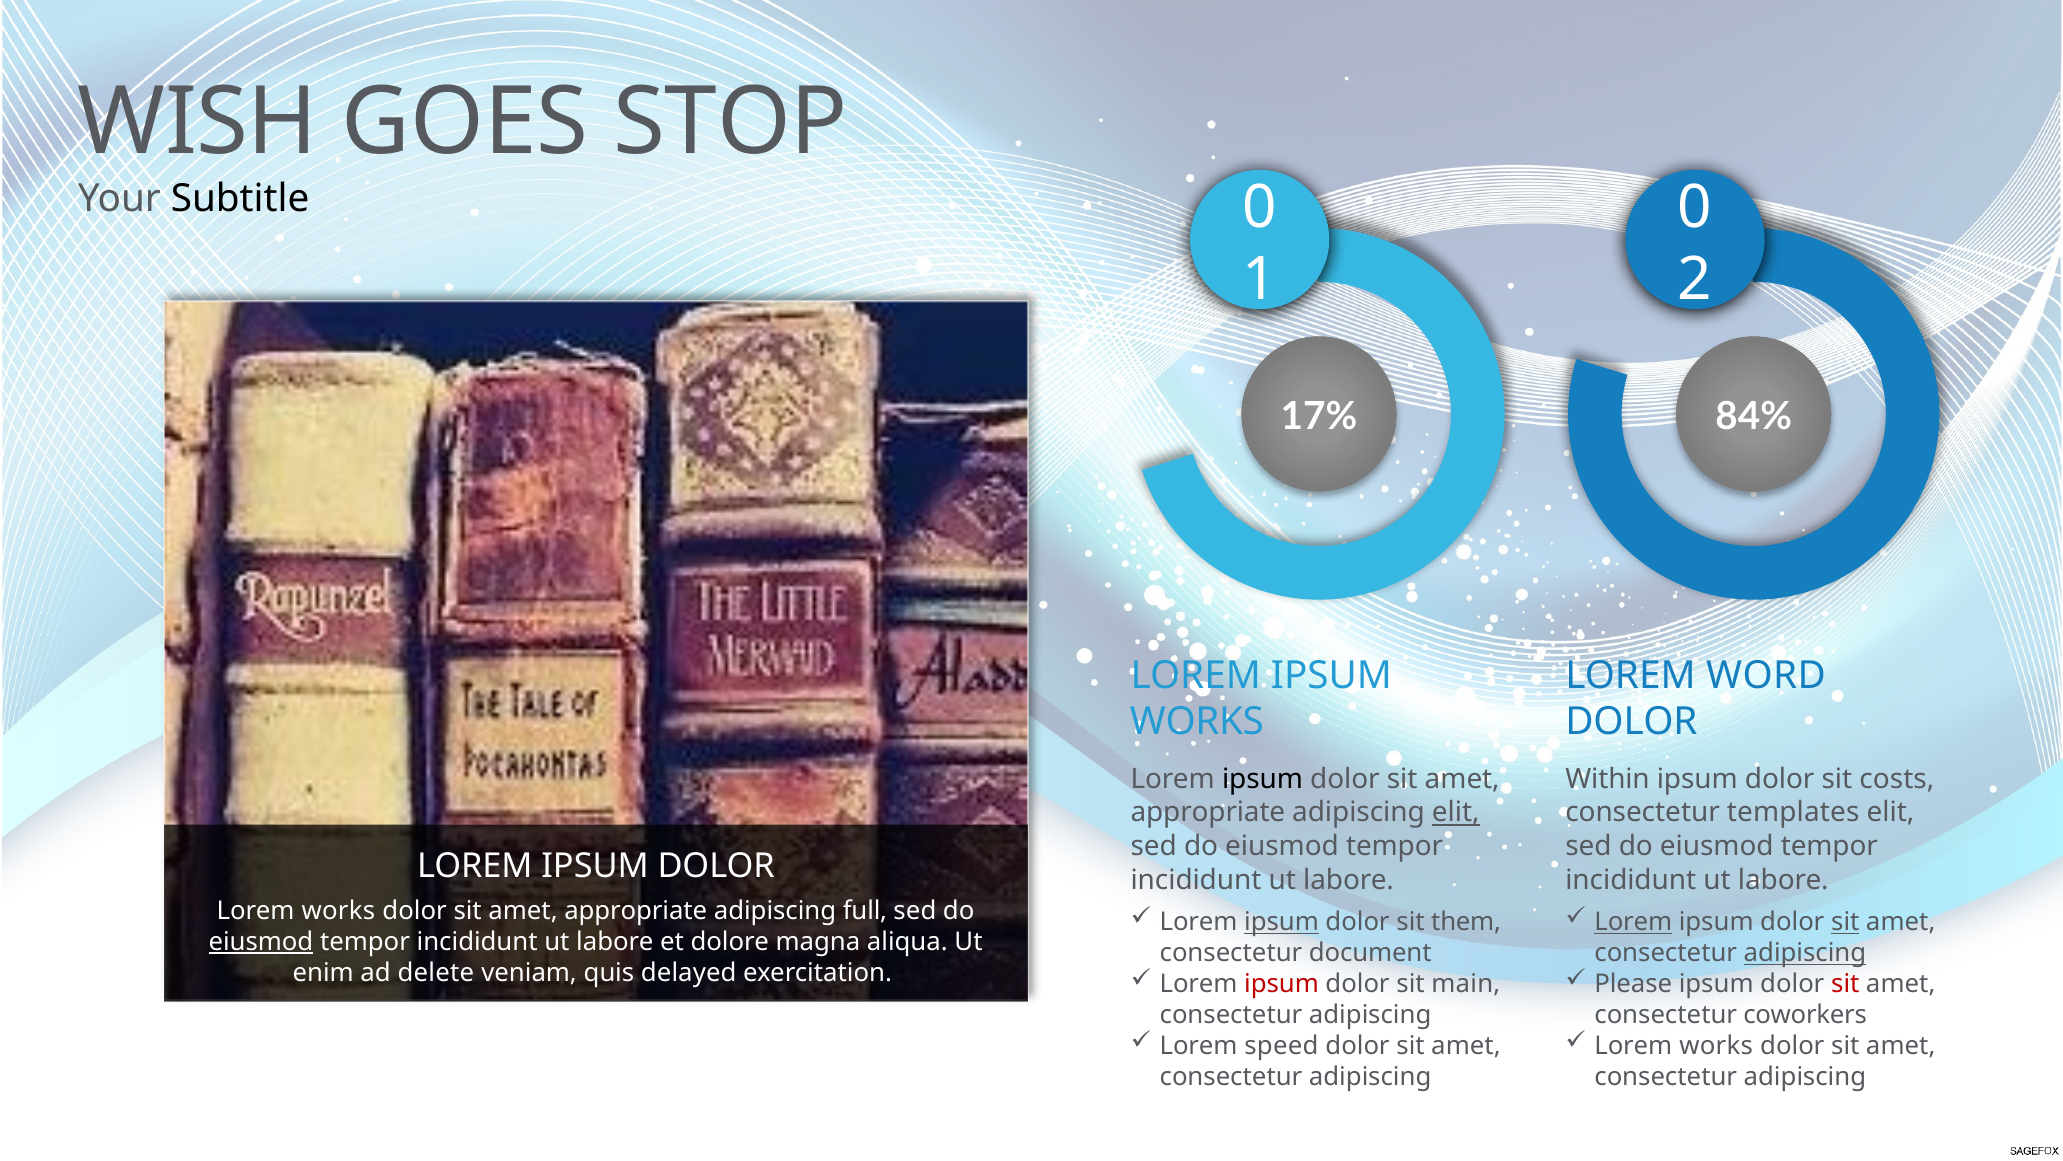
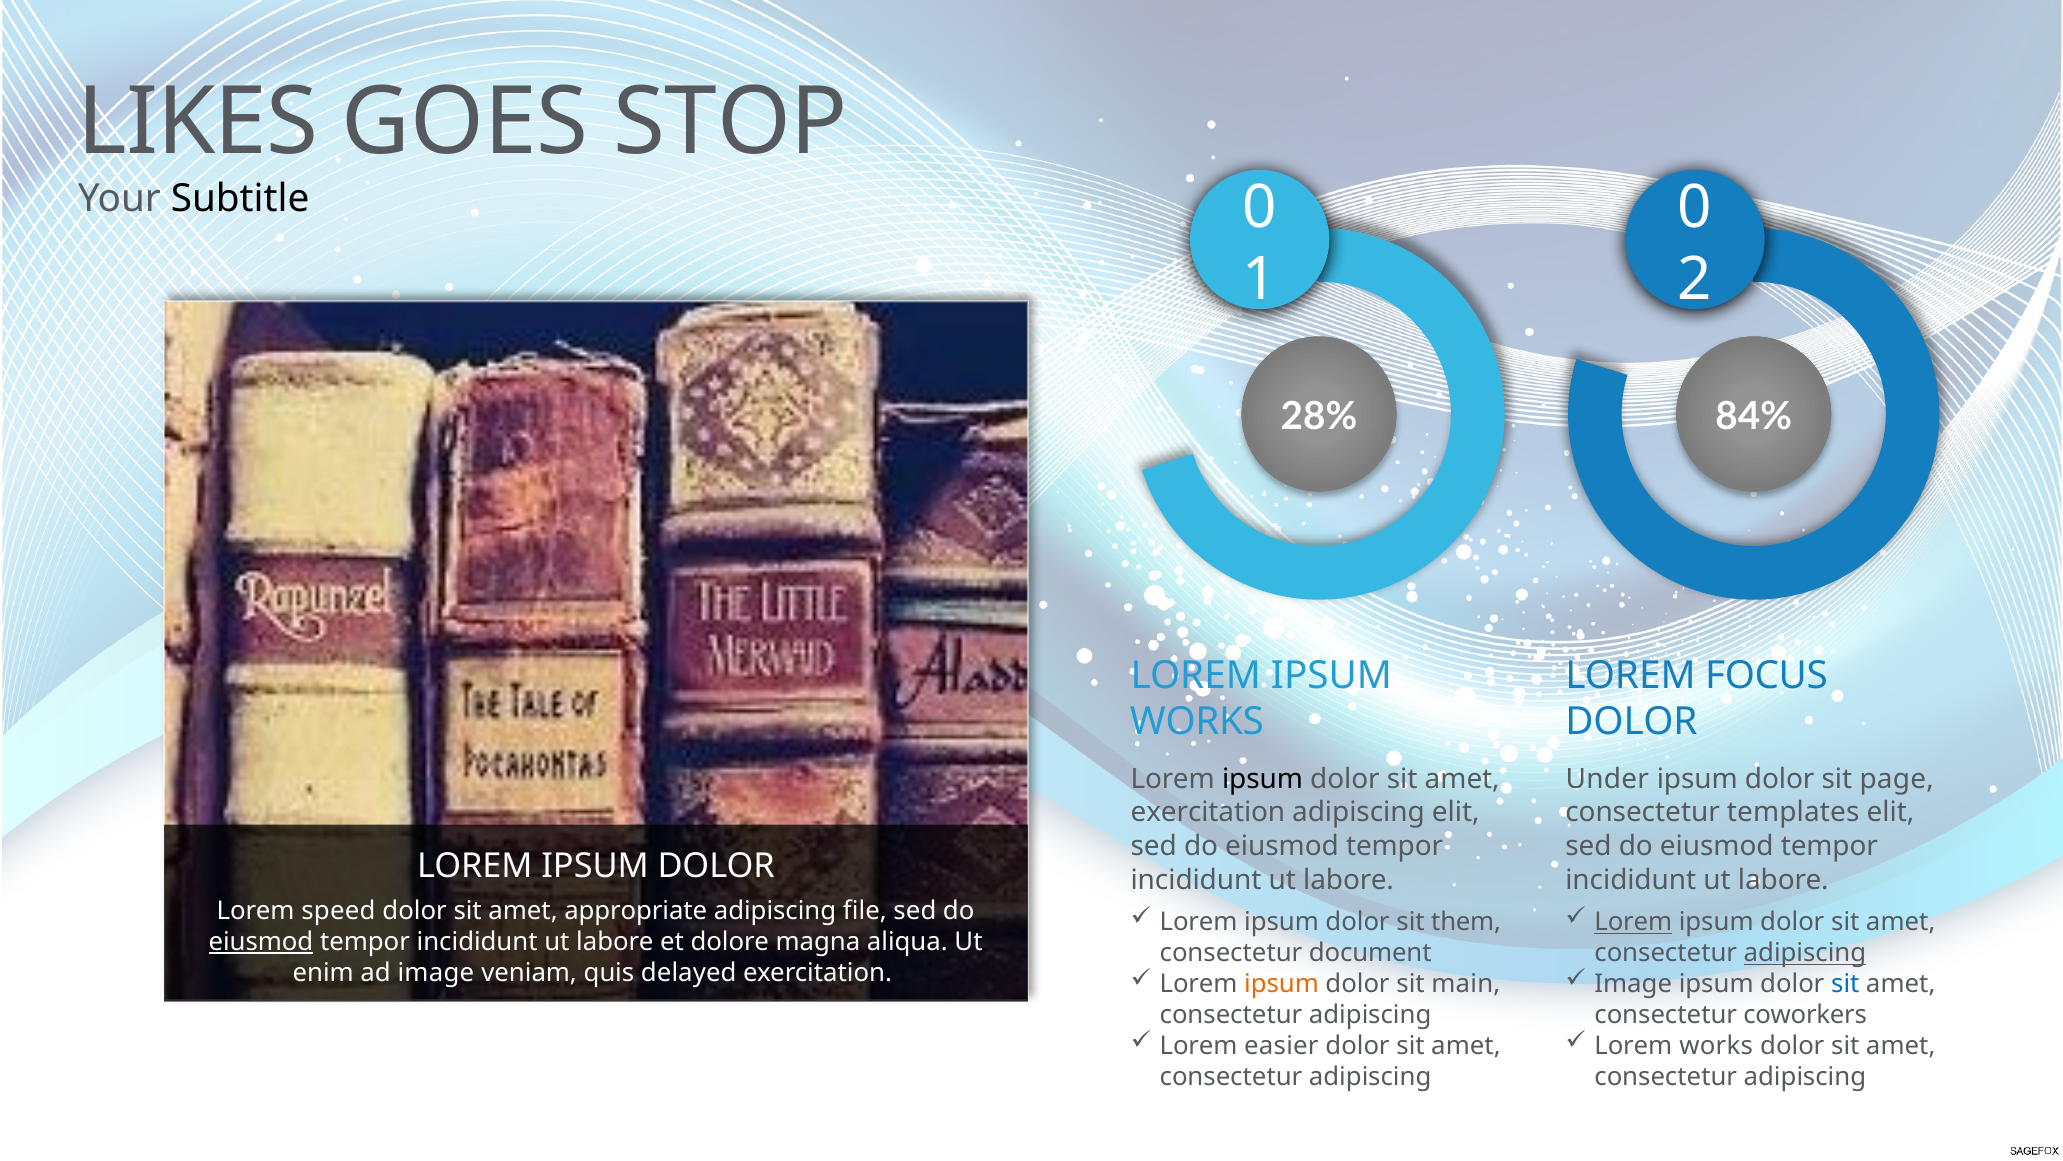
WISH: WISH -> LIKES (198, 122)
17%: 17% -> 28% (1319, 416)
WORD: WORD -> FOCUS (1766, 675)
Within: Within -> Under (1607, 779)
costs: costs -> page (1897, 779)
appropriate: appropriate -> exercitation (1208, 812)
elit underline: present -> none (1456, 812)
works: works -> speed (338, 910)
full: full -> file (865, 910)
ipsum underline: present -> none (1282, 922)
sit underline: present -> none (1845, 922)
ad delete: delete -> image (436, 972)
ipsum colour: red -> orange (1282, 984)
Please: Please -> Image (1633, 984)
sit colour: red -> blue (1845, 984)
speed: speed -> easier (1281, 1046)
